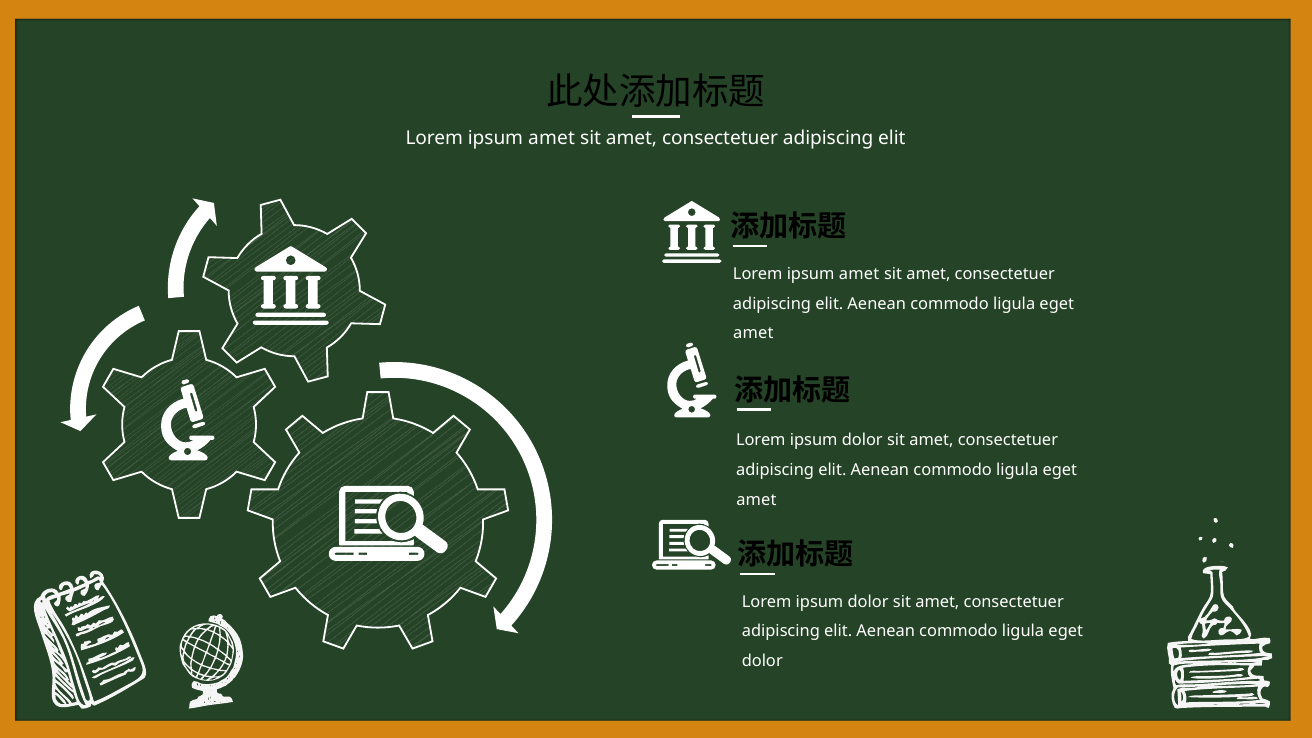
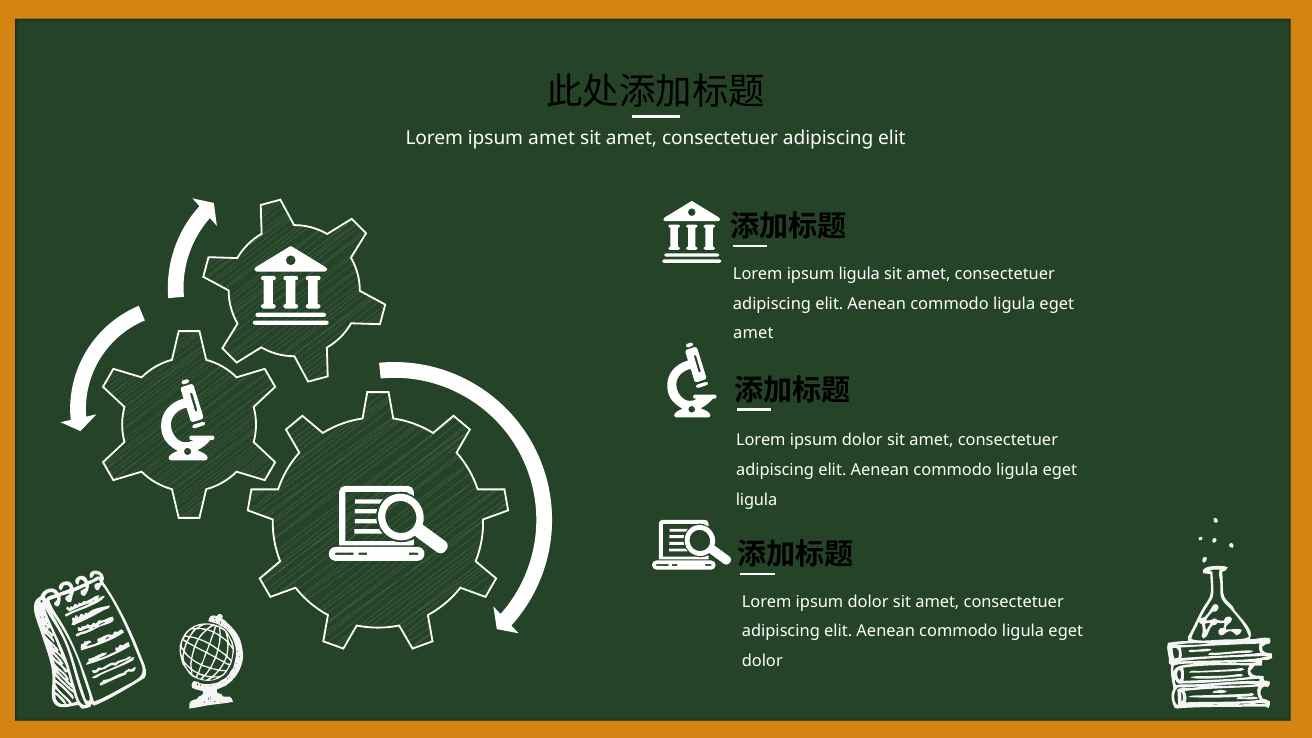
amet: amet -> ligula (859, 274)
amet: amet -> ligula (757, 500)
